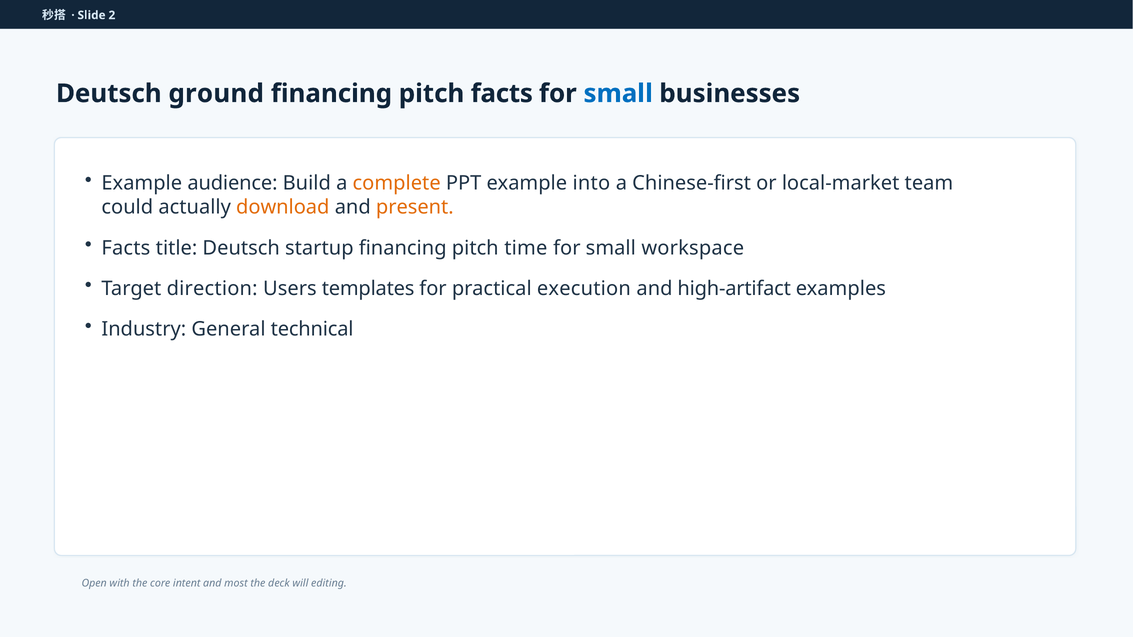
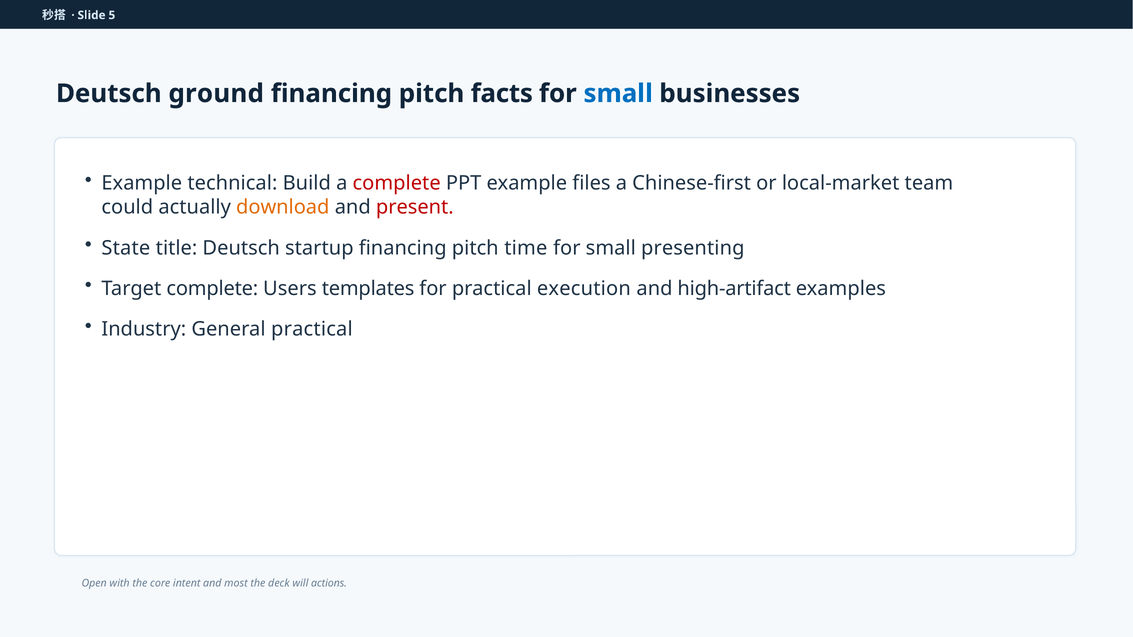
2: 2 -> 5 (112, 15)
audience: audience -> technical (232, 183)
complete colour: orange -> red (397, 183)
into: into -> files (591, 183)
present colour: orange -> red (415, 207)
Facts: Facts -> State (126, 248)
workspace: workspace -> presenting (693, 248)
Target direction: direction -> complete (212, 289)
General technical: technical -> practical (312, 329)
editing: editing -> actions (329, 584)
